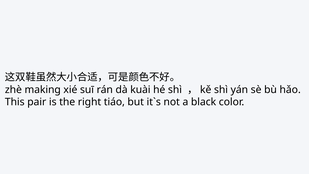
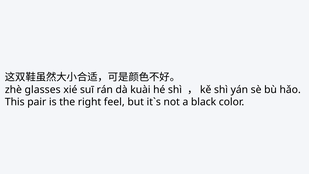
making: making -> glasses (43, 90)
tiáo: tiáo -> feel (114, 102)
